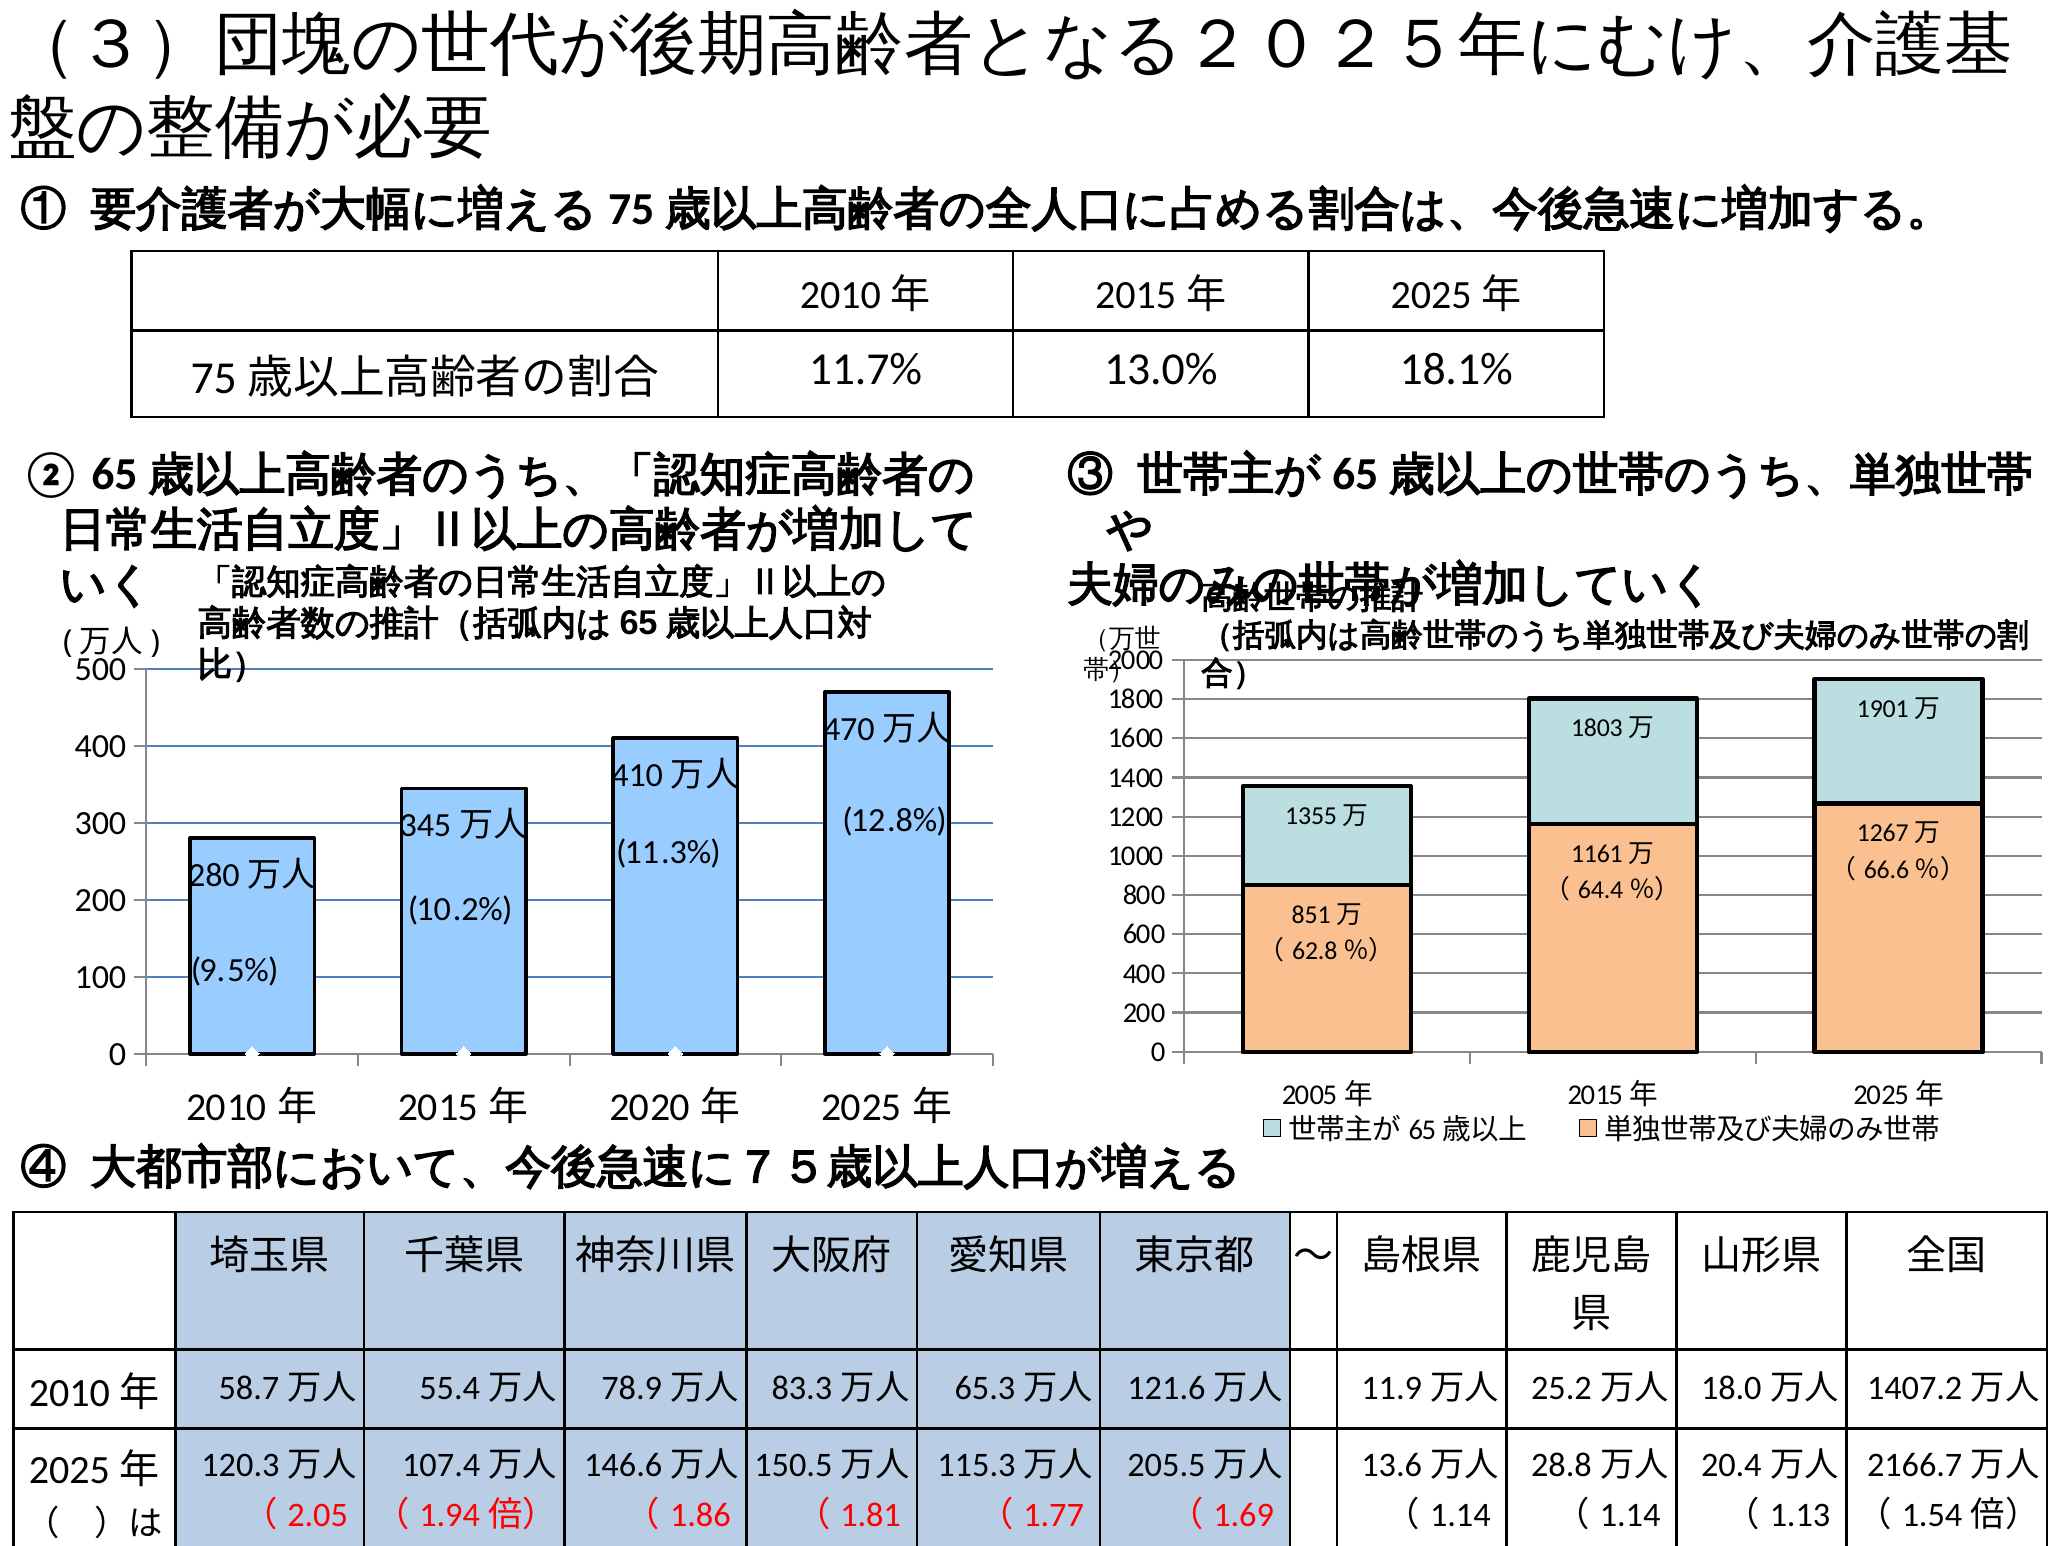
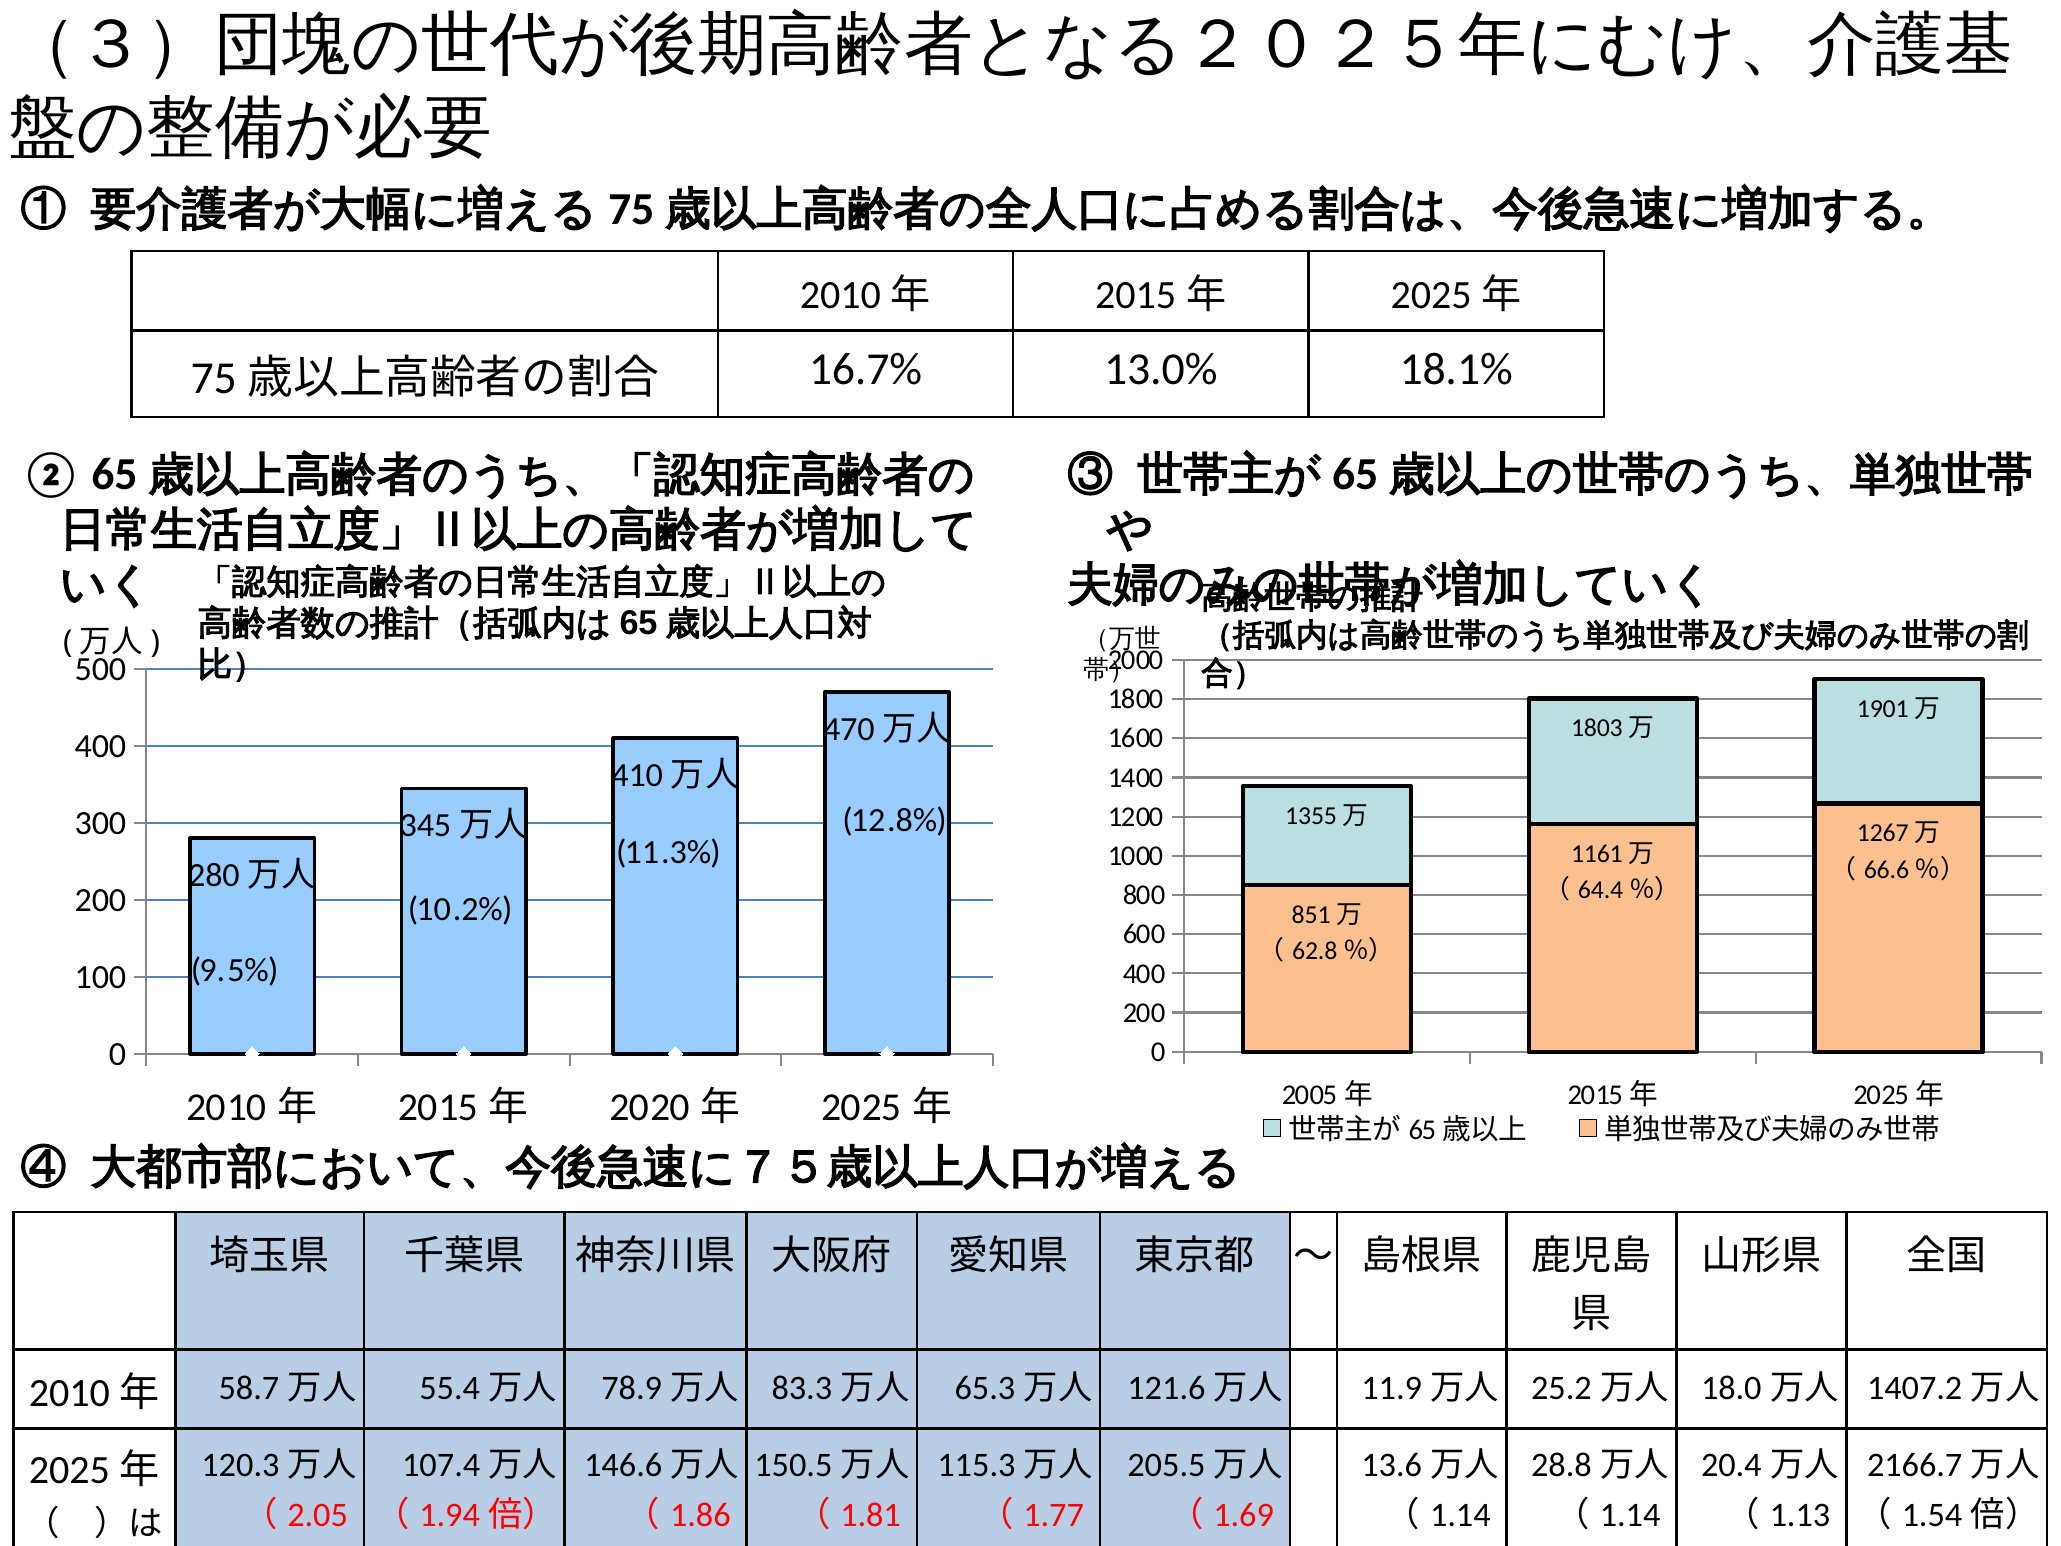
11.7%: 11.7% -> 16.7% (865, 369)
